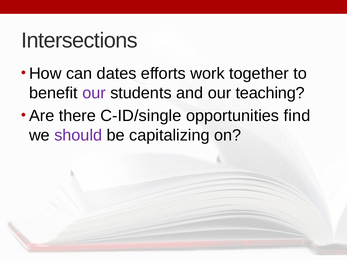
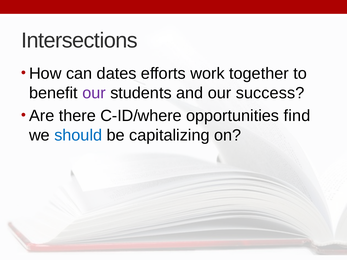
teaching: teaching -> success (270, 93)
C-ID/single: C-ID/single -> C-ID/where (141, 116)
should colour: purple -> blue (78, 135)
